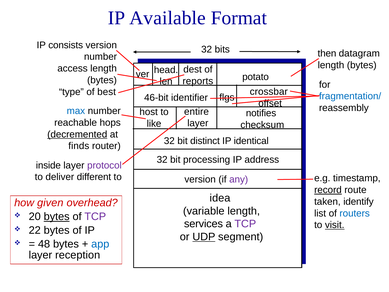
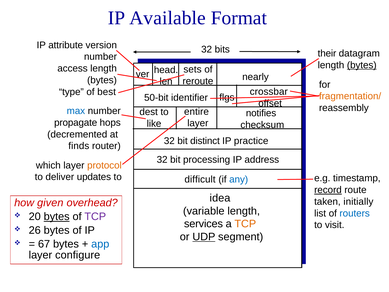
consists: consists -> attribute (66, 45)
then: then -> their (327, 53)
bytes underline: none -> present (362, 65)
dest: dest -> sets (193, 69)
potato: potato -> nearly (256, 77)
reports: reports -> reroute (198, 81)
fragmentation/ colour: blue -> orange (350, 96)
46-bit: 46-bit -> 50-bit (156, 98)
host: host -> dest (149, 112)
reachable: reachable -> propagate (76, 123)
decremented underline: present -> none (77, 134)
identical: identical -> practice (251, 141)
inside: inside -> which (48, 165)
protocol colour: purple -> orange (104, 165)
different: different -> updates (94, 177)
version: version -> difficult (200, 179)
any colour: purple -> blue (239, 179)
identify: identify -> initially (358, 201)
TCP colour: purple -> orange (245, 224)
visit underline: present -> none (335, 225)
22: 22 -> 26 (35, 230)
48: 48 -> 67 (44, 244)
reception: reception -> configure (78, 255)
